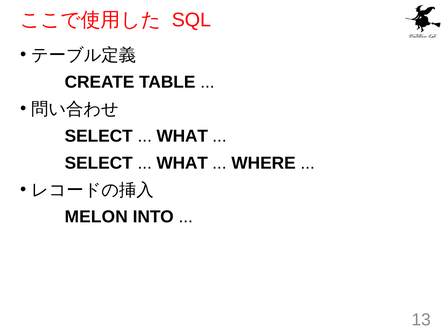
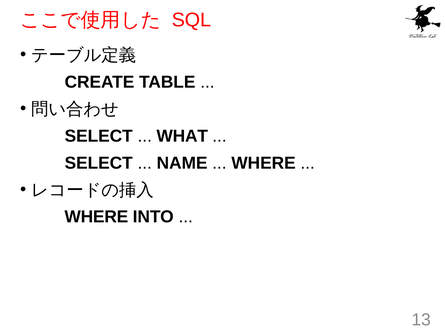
WHAT: WHAT -> NAME (182, 163)
MELON: MELON -> WHERE (96, 217)
